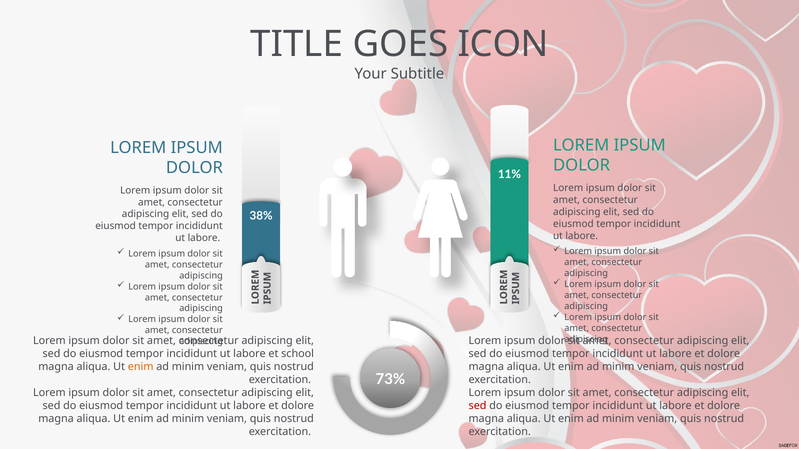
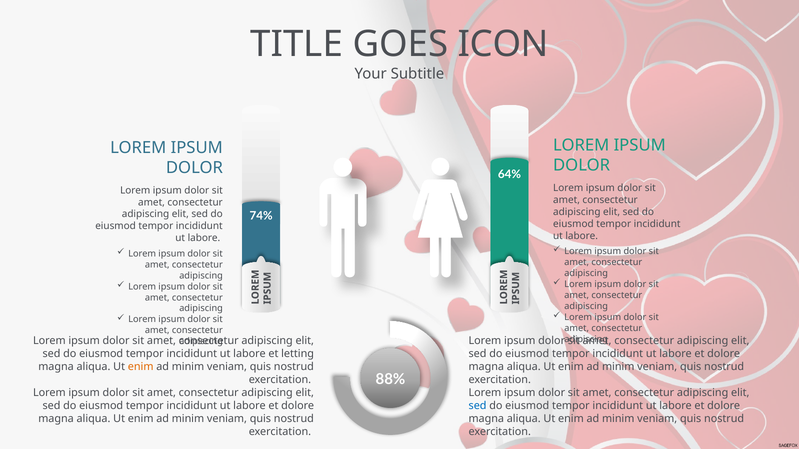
11%: 11% -> 64% (509, 175)
38%: 38% -> 74% (261, 216)
school: school -> letting (298, 354)
73%: 73% -> 88% (390, 379)
sed colour: red -> blue (478, 406)
